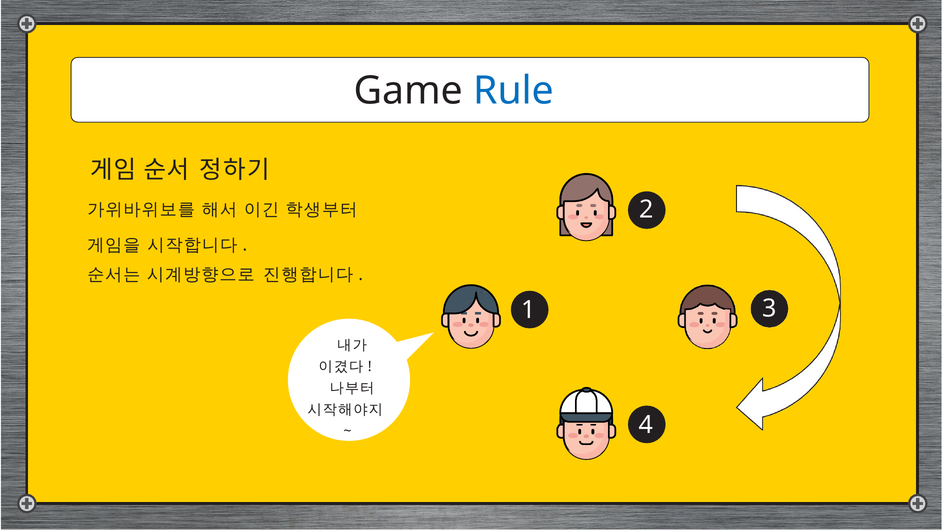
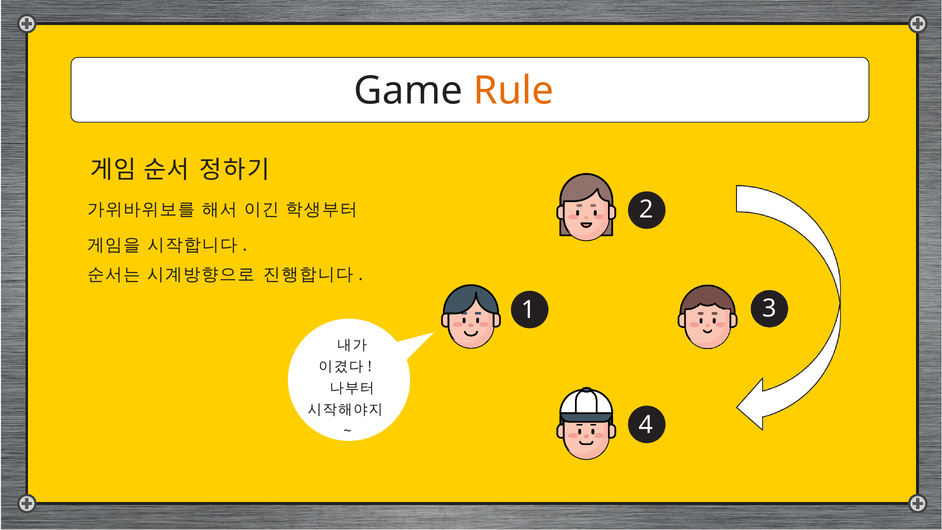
Rule colour: blue -> orange (514, 91)
